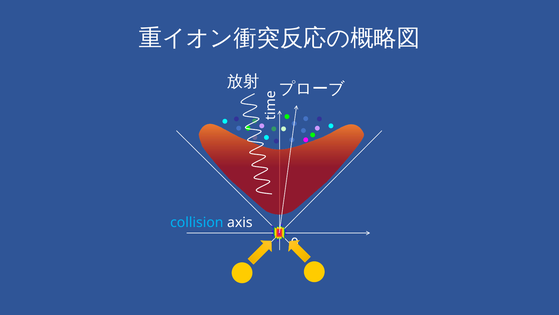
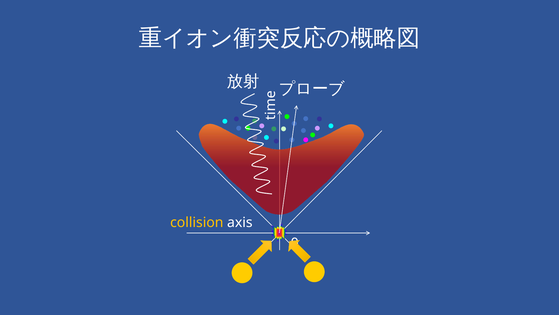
collision colour: light blue -> yellow (197, 222)
